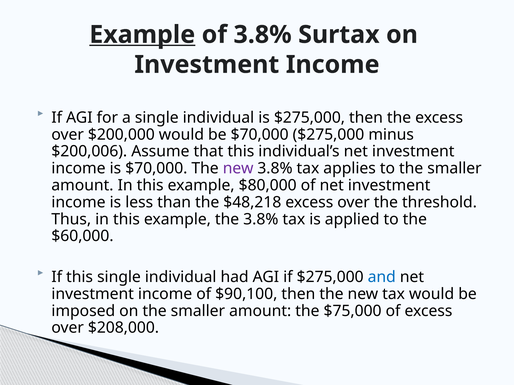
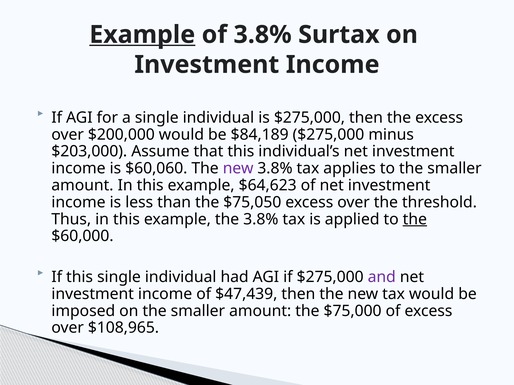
be $70,000: $70,000 -> $84,189 (260, 135)
$200,006: $200,006 -> $203,000 (89, 152)
is $70,000: $70,000 -> $60,060 (156, 169)
$80,000: $80,000 -> $64,623 (268, 186)
$48,218: $48,218 -> $75,050 (252, 203)
the underline: none -> present (415, 219)
and colour: blue -> purple (382, 277)
$90,100: $90,100 -> $47,439 (246, 294)
$208,000: $208,000 -> $108,965 (123, 328)
